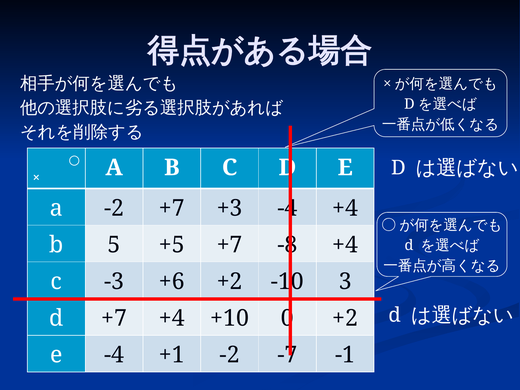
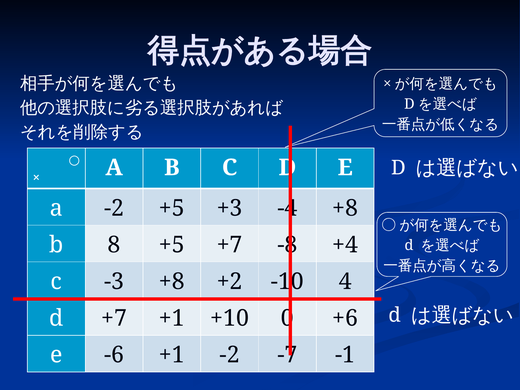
-2 +7: +7 -> +5 (172, 208)
+4: +4 -> +8 (345, 208)
5: 5 -> 8 (114, 245)
-3 +6: +6 -> +8 (172, 282)
3: 3 -> 4 (345, 282)
+7 +4: +4 -> +1 (172, 318)
+2: +2 -> +6 (345, 318)
e -4: -4 -> -6 (114, 355)
